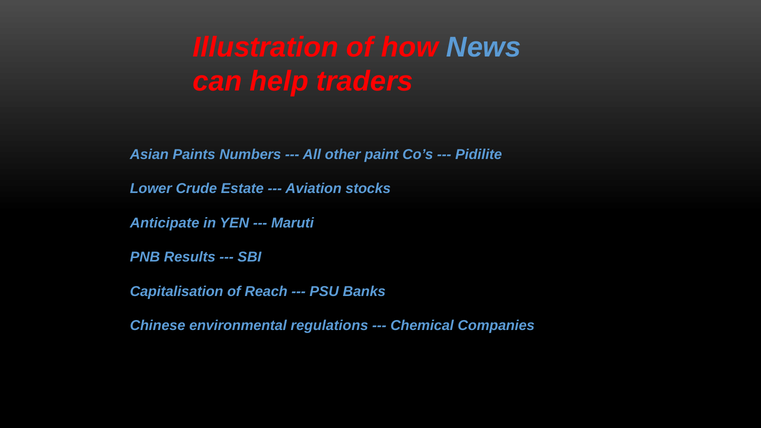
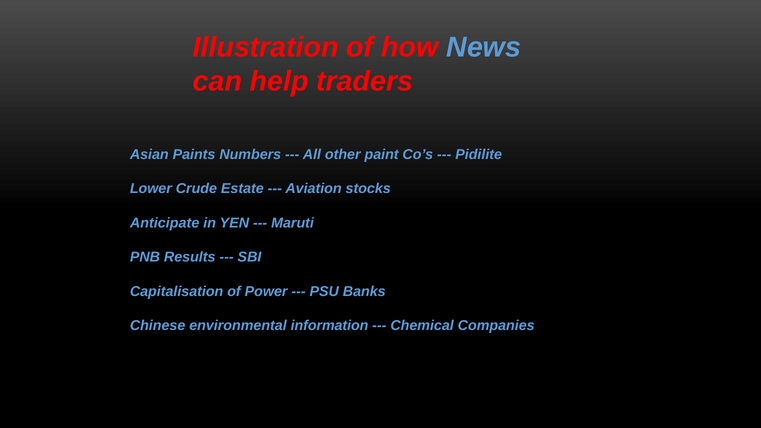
Reach: Reach -> Power (266, 291)
regulations: regulations -> information (330, 326)
